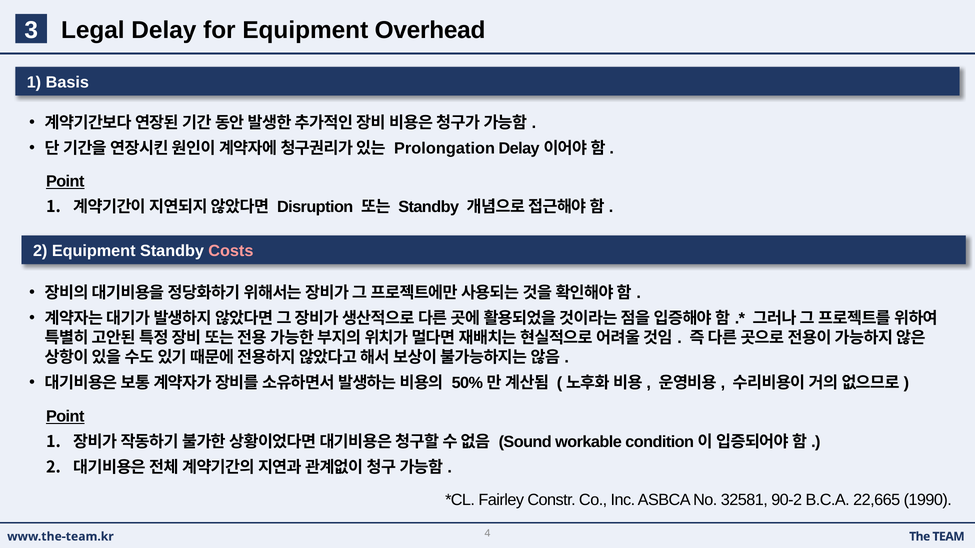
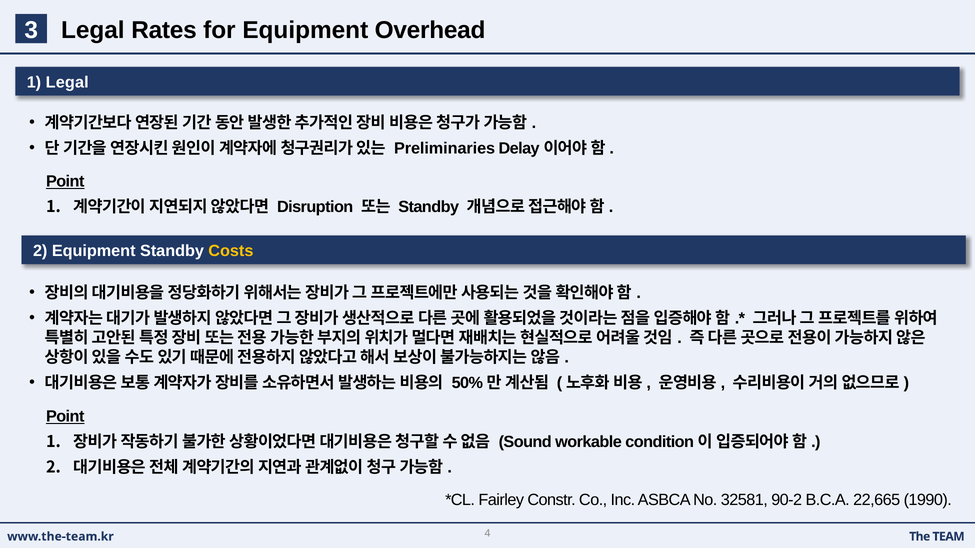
Delay: Delay -> Rates (164, 30)
1 Basis: Basis -> Legal (67, 82)
Prolongation: Prolongation -> Preliminaries (445, 148)
Costs colour: pink -> yellow (231, 251)
